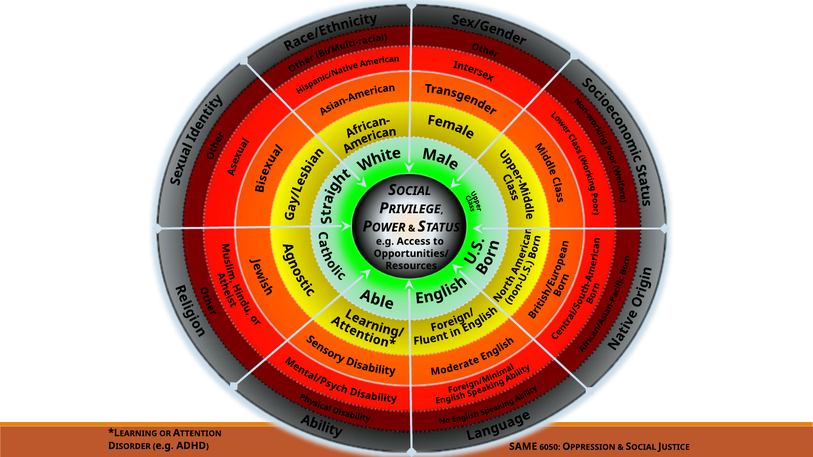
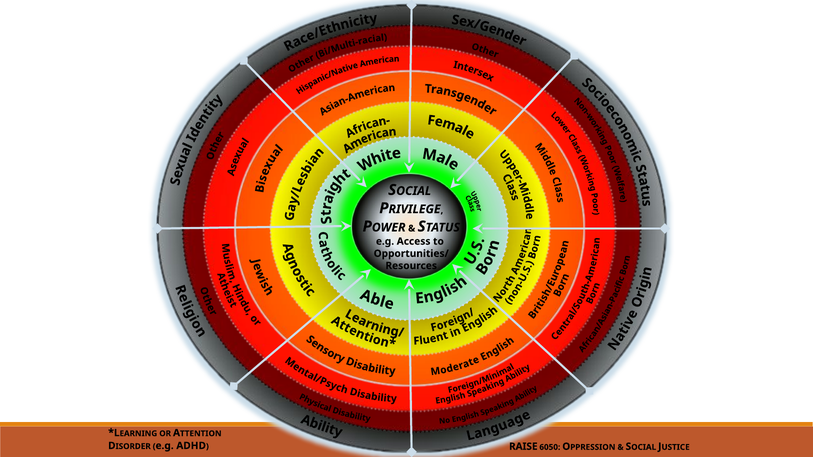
SAME: SAME -> RAISE (523, 447)
